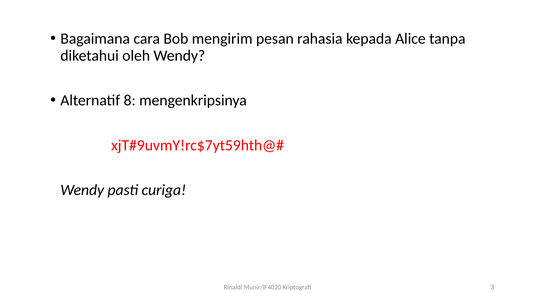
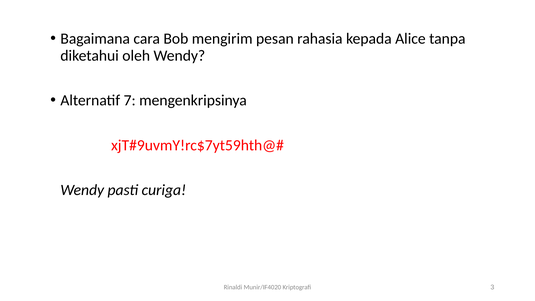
8: 8 -> 7 (130, 100)
